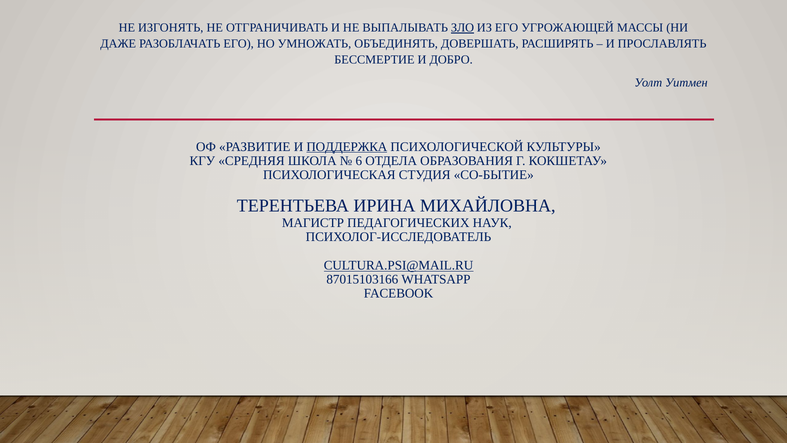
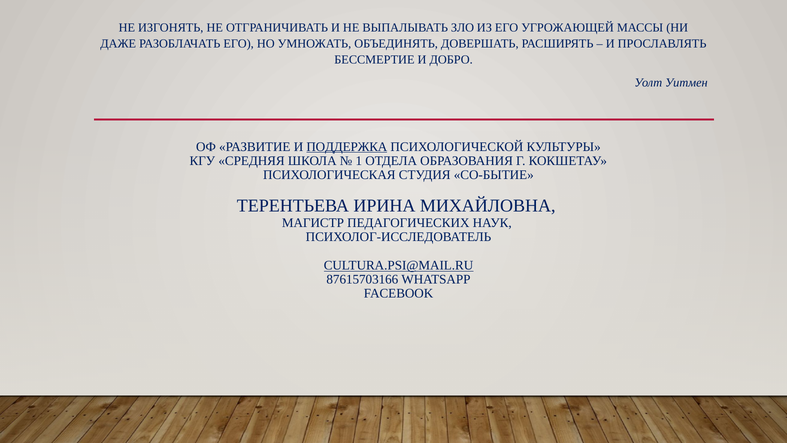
ЗЛО underline: present -> none (462, 28)
6: 6 -> 1 (359, 161)
87015103166: 87015103166 -> 87615703166 (362, 279)
